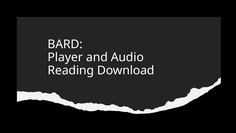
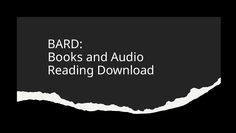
Player: Player -> Books (65, 57)
